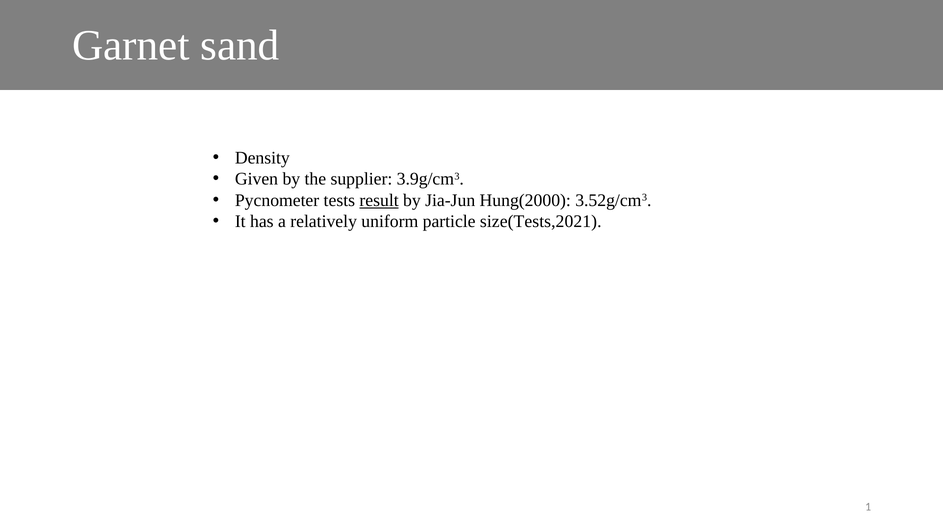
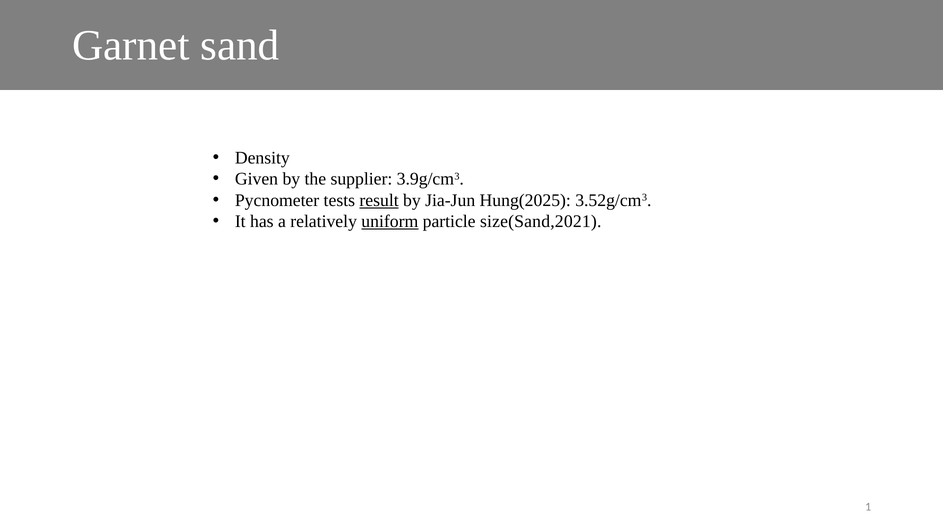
Hung(2000: Hung(2000 -> Hung(2025 (525, 200)
uniform underline: none -> present (390, 221)
size(Tests,2021: size(Tests,2021 -> size(Sand,2021 (541, 221)
